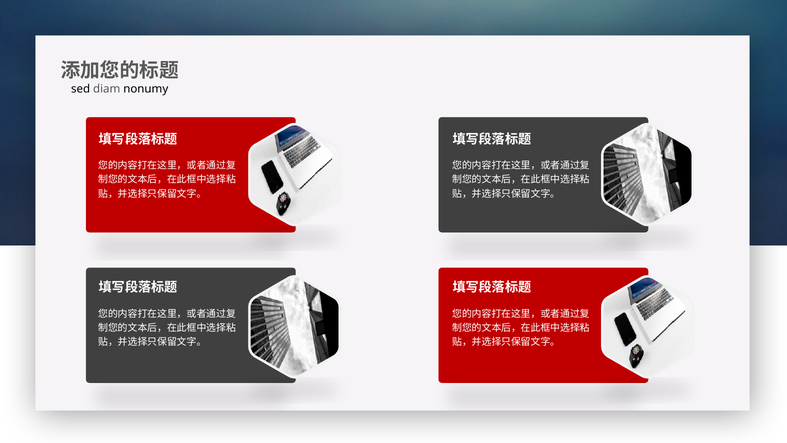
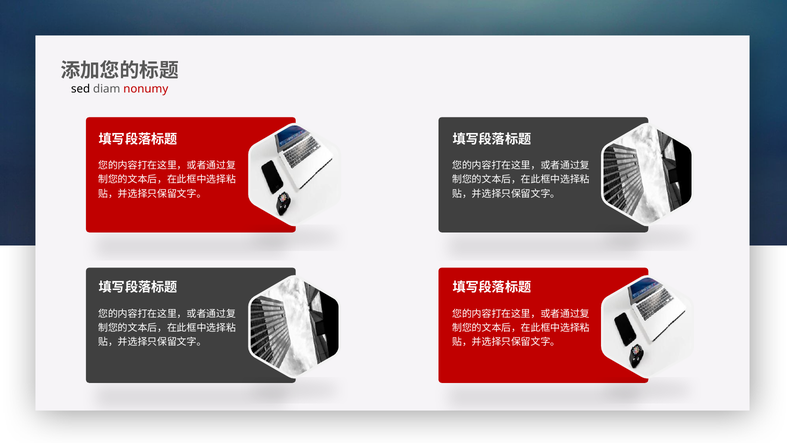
nonumy colour: black -> red (146, 89)
